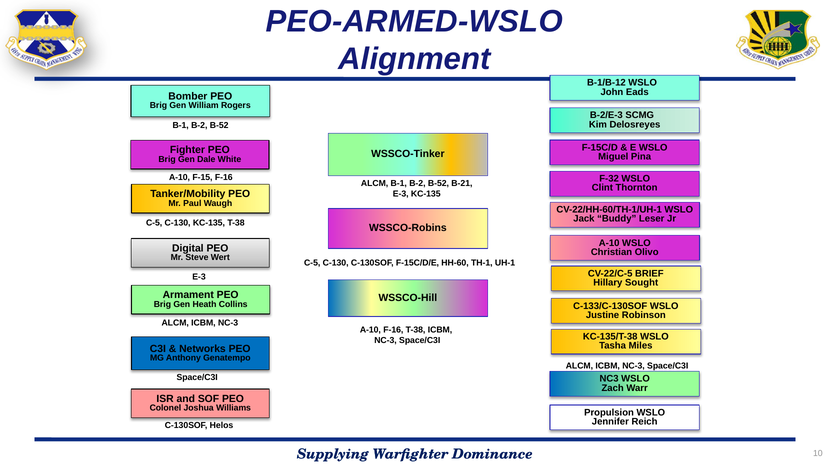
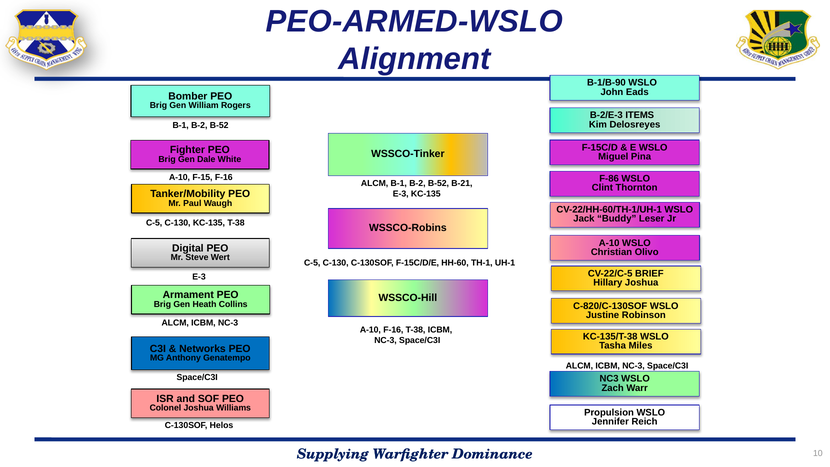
B-1/B-12: B-1/B-12 -> B-1/B-90 (606, 83)
SCMG: SCMG -> ITEMS (640, 115)
F-32: F-32 -> F-86 (609, 179)
Hillary Sought: Sought -> Joshua (642, 282)
C-133/C-130SOF: C-133/C-130SOF -> C-820/C-130SOF (610, 306)
